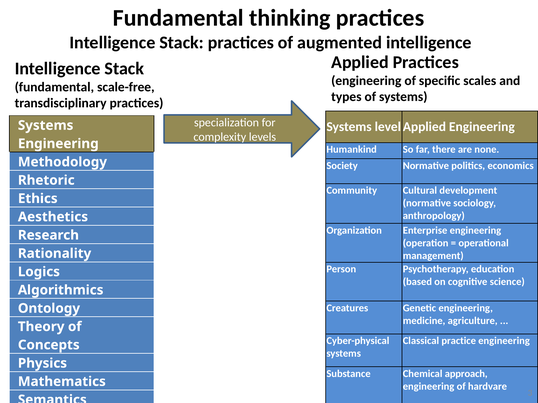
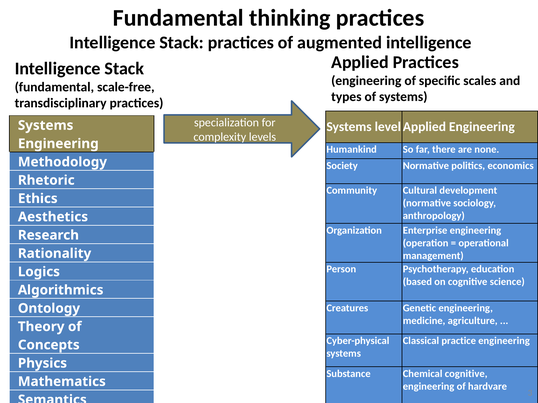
Chemical approach: approach -> cognitive (466, 374)
